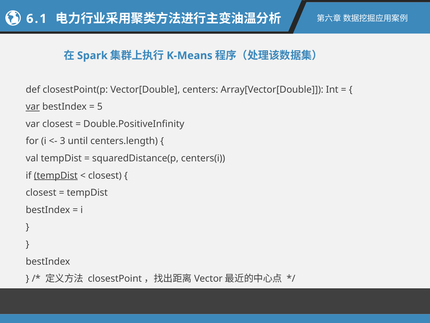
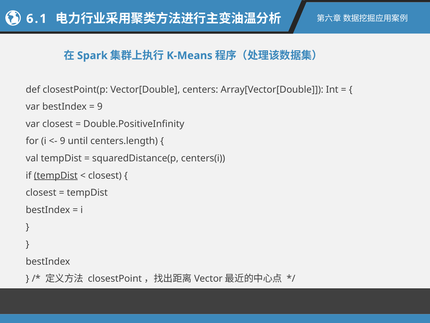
var underline: present -> none (33, 107)
5: 5 -> 9 (100, 107)
3: 3 -> 9 (63, 141)
